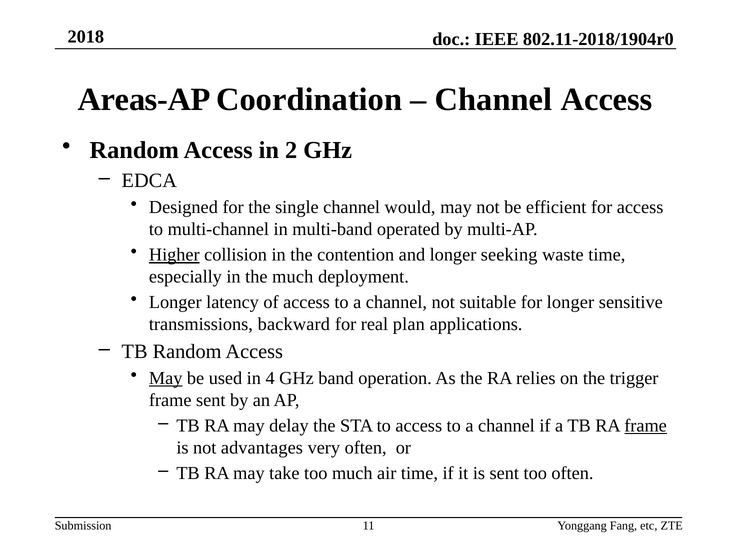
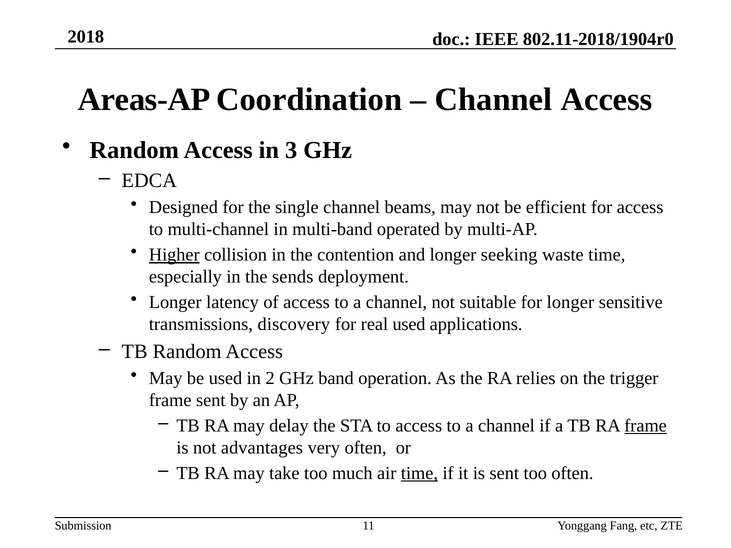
2: 2 -> 3 (291, 150)
would: would -> beams (410, 207)
the much: much -> sends (293, 277)
backward: backward -> discovery (294, 324)
real plan: plan -> used (409, 324)
May underline: present -> none (166, 378)
4: 4 -> 2 (270, 378)
time underline: none -> present (419, 473)
